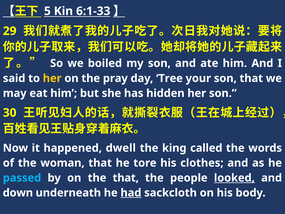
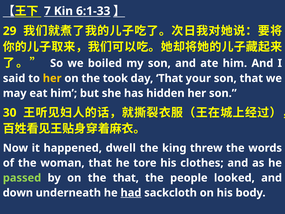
5: 5 -> 7 (47, 11)
pray: pray -> took (115, 78)
day Tree: Tree -> That (169, 78)
called: called -> threw (206, 148)
passed colour: light blue -> light green (22, 178)
looked underline: present -> none (234, 178)
